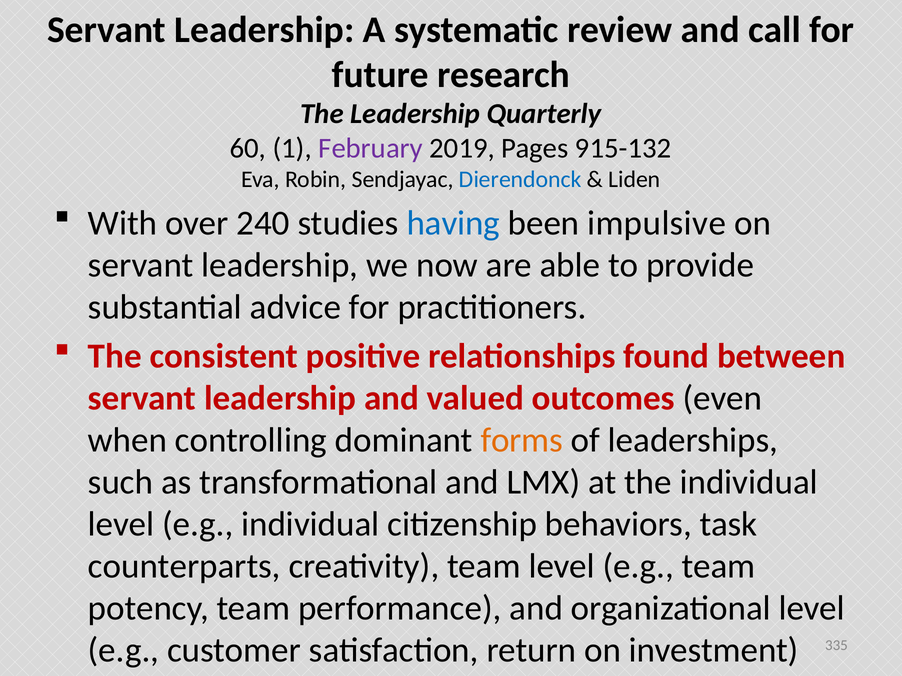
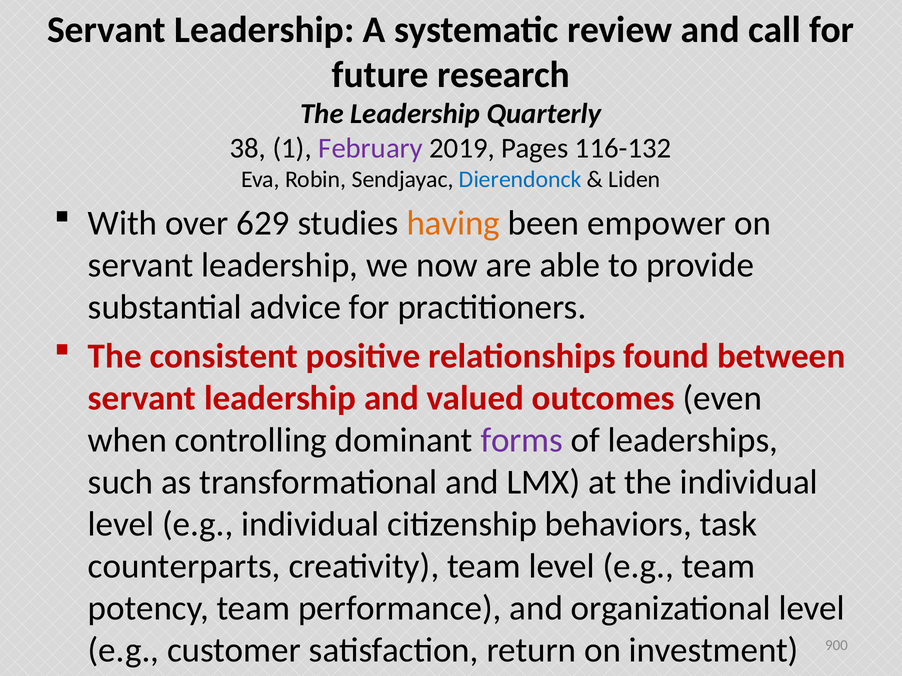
60: 60 -> 38 (248, 149)
915-132: 915-132 -> 116-132 (623, 149)
240: 240 -> 629 (263, 223)
having colour: blue -> orange (453, 223)
impulsive: impulsive -> empower (657, 223)
forms colour: orange -> purple (522, 440)
335: 335 -> 900 (836, 646)
